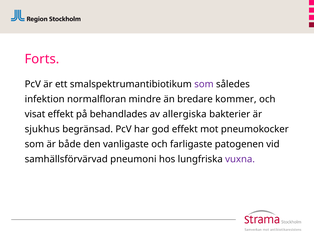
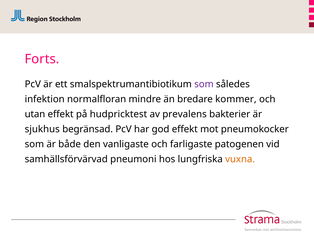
visat: visat -> utan (35, 114)
behandlades: behandlades -> hudpricktest (118, 114)
allergiska: allergiska -> prevalens (185, 114)
vuxna colour: purple -> orange (240, 159)
